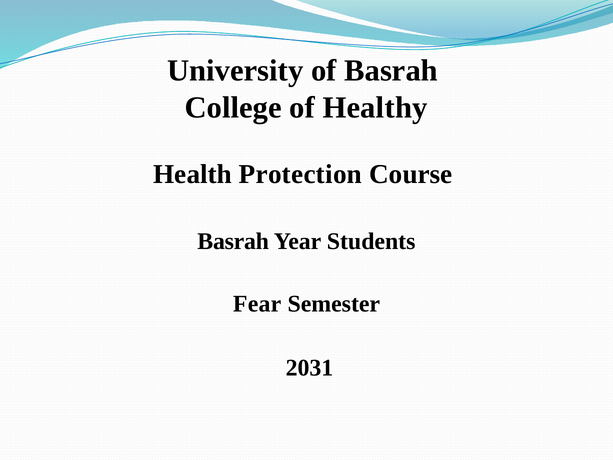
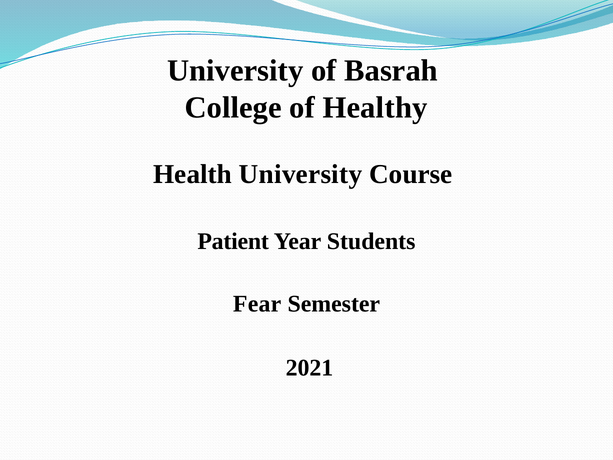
Health Protection: Protection -> University (301, 174)
Basrah: Basrah -> Patient (233, 241)
2031: 2031 -> 2021 (309, 368)
